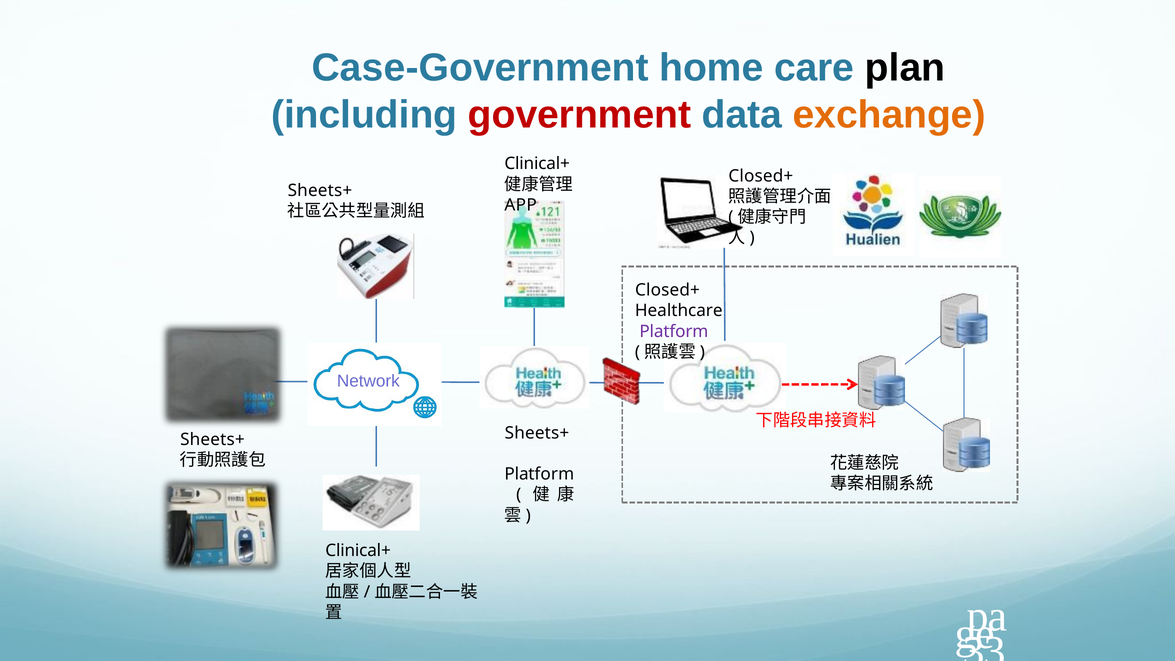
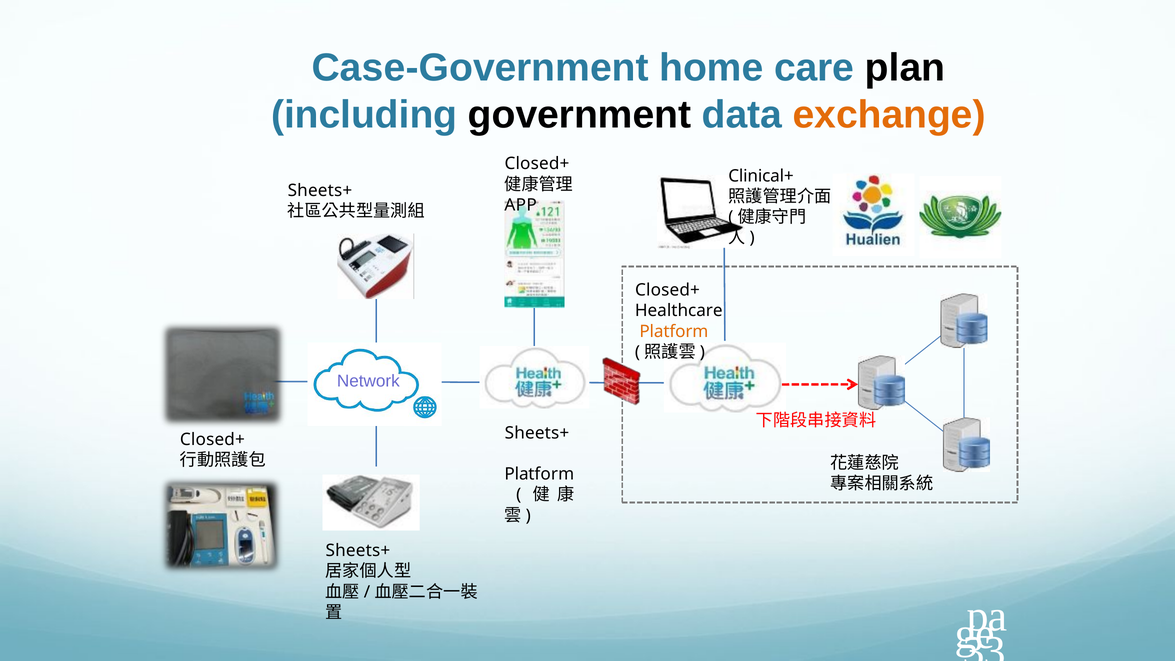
government colour: red -> black (580, 115)
Clinical+: Clinical+ -> Closed+ (537, 164)
Closed+: Closed+ -> Clinical+ (761, 176)
Platform colour: purple -> orange (674, 331)
Sheets+: Sheets+ -> Closed+ (212, 440)
Clinical+: Clinical+ -> Sheets+ (358, 551)
